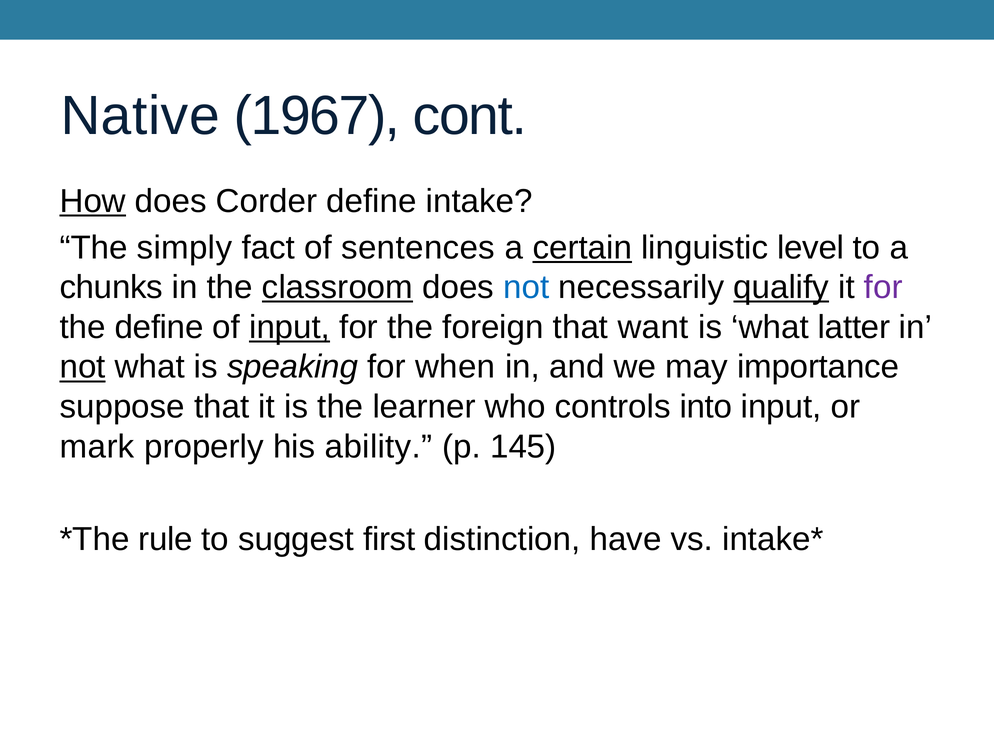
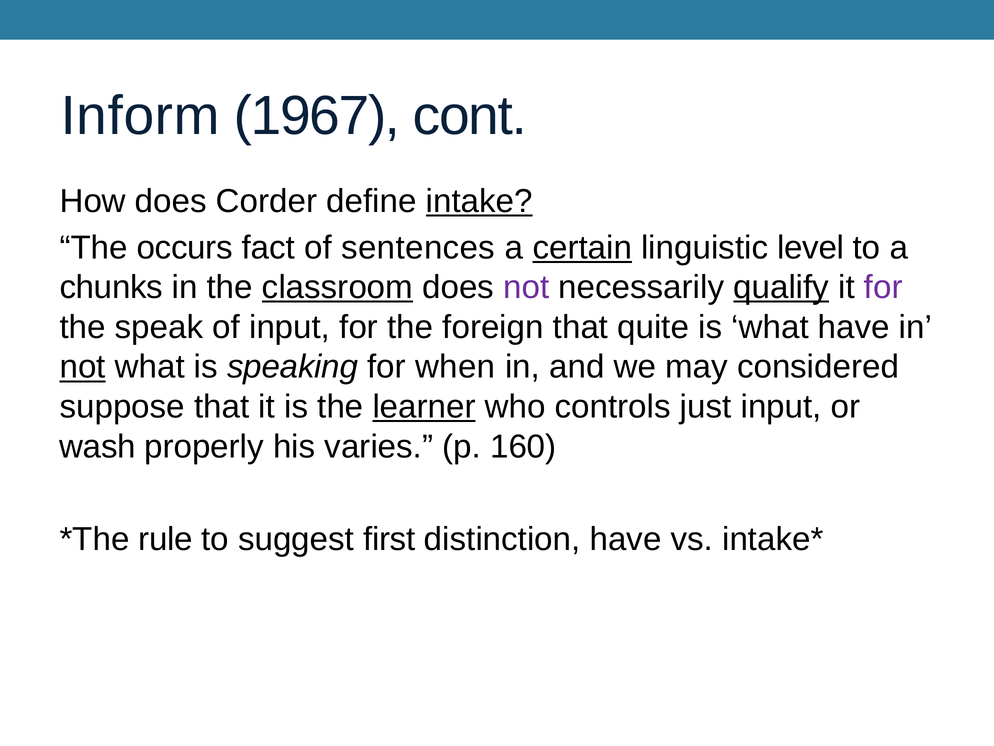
Native: Native -> Inform (140, 116)
How underline: present -> none (93, 201)
intake underline: none -> present (479, 201)
simply: simply -> occurs (185, 248)
not colour: blue -> purple (526, 287)
the define: define -> speak (159, 327)
input underline: present -> none (290, 327)
want: want -> quite (653, 327)
what latter: latter -> have (854, 327)
importance: importance -> considered (818, 367)
learner underline: none -> present (424, 407)
into: into -> just (706, 407)
mark: mark -> wash (97, 446)
ability: ability -> varies (379, 446)
145: 145 -> 160 (523, 446)
